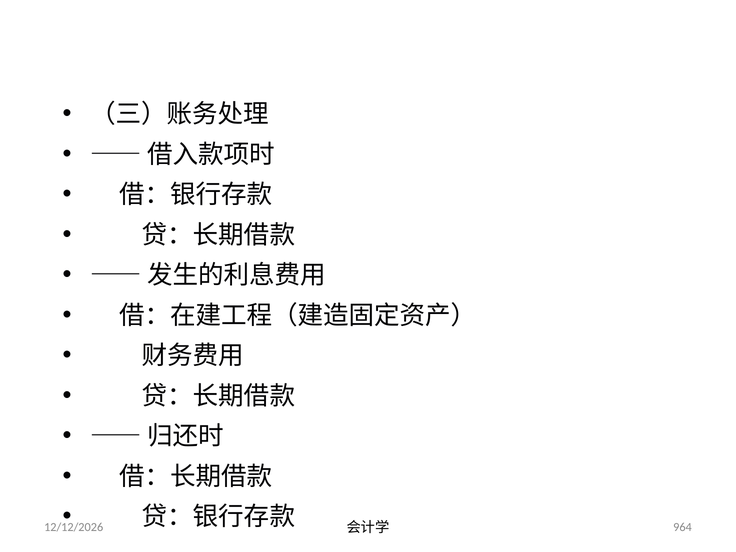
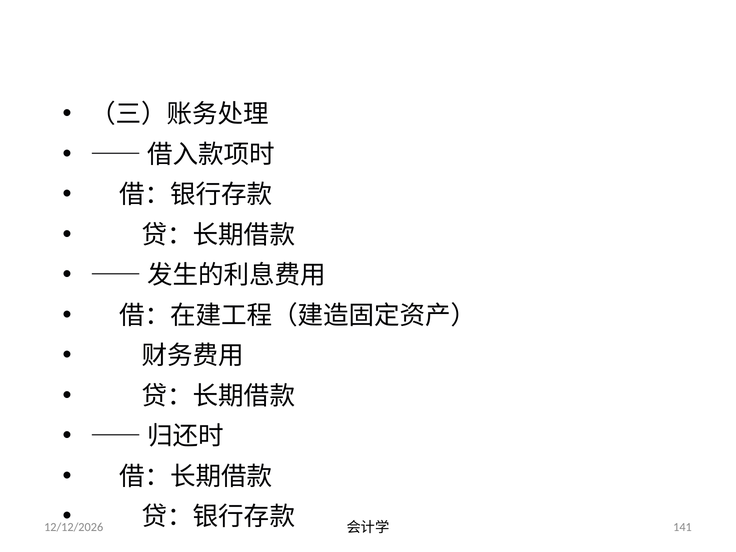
964: 964 -> 141 (683, 527)
